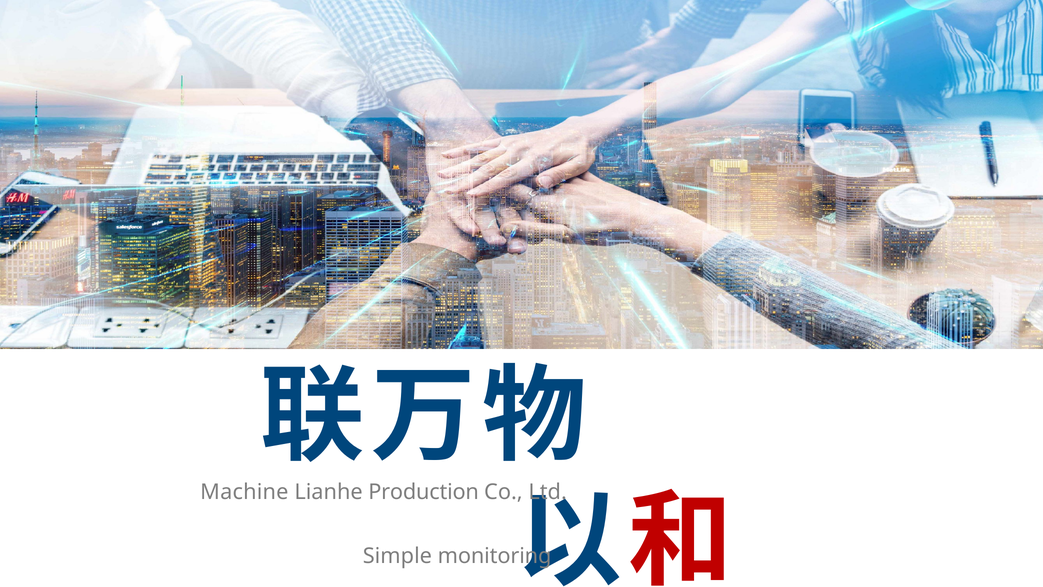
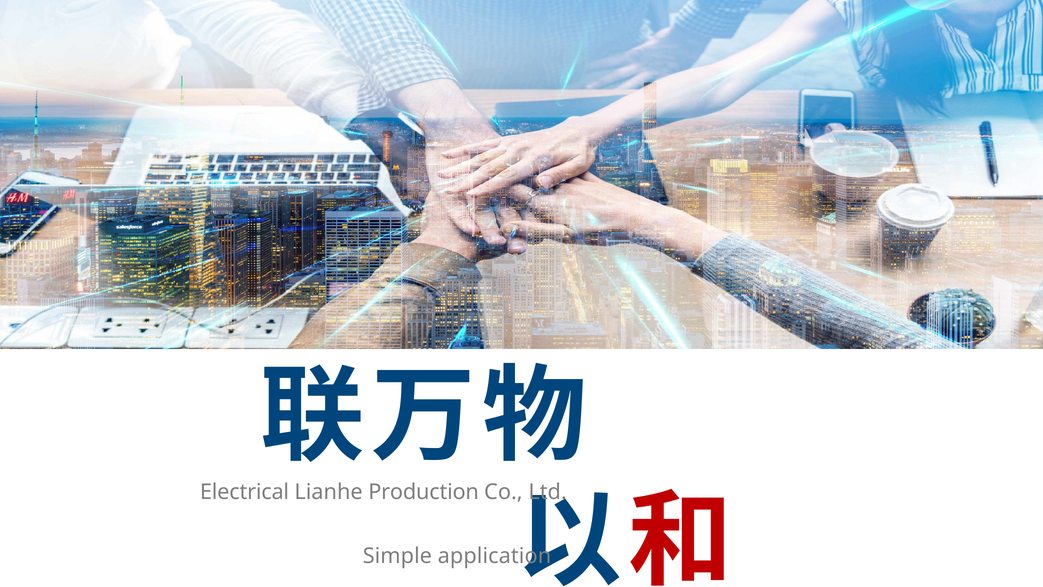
Machine: Machine -> Electrical (245, 492)
monitoring: monitoring -> application (494, 556)
